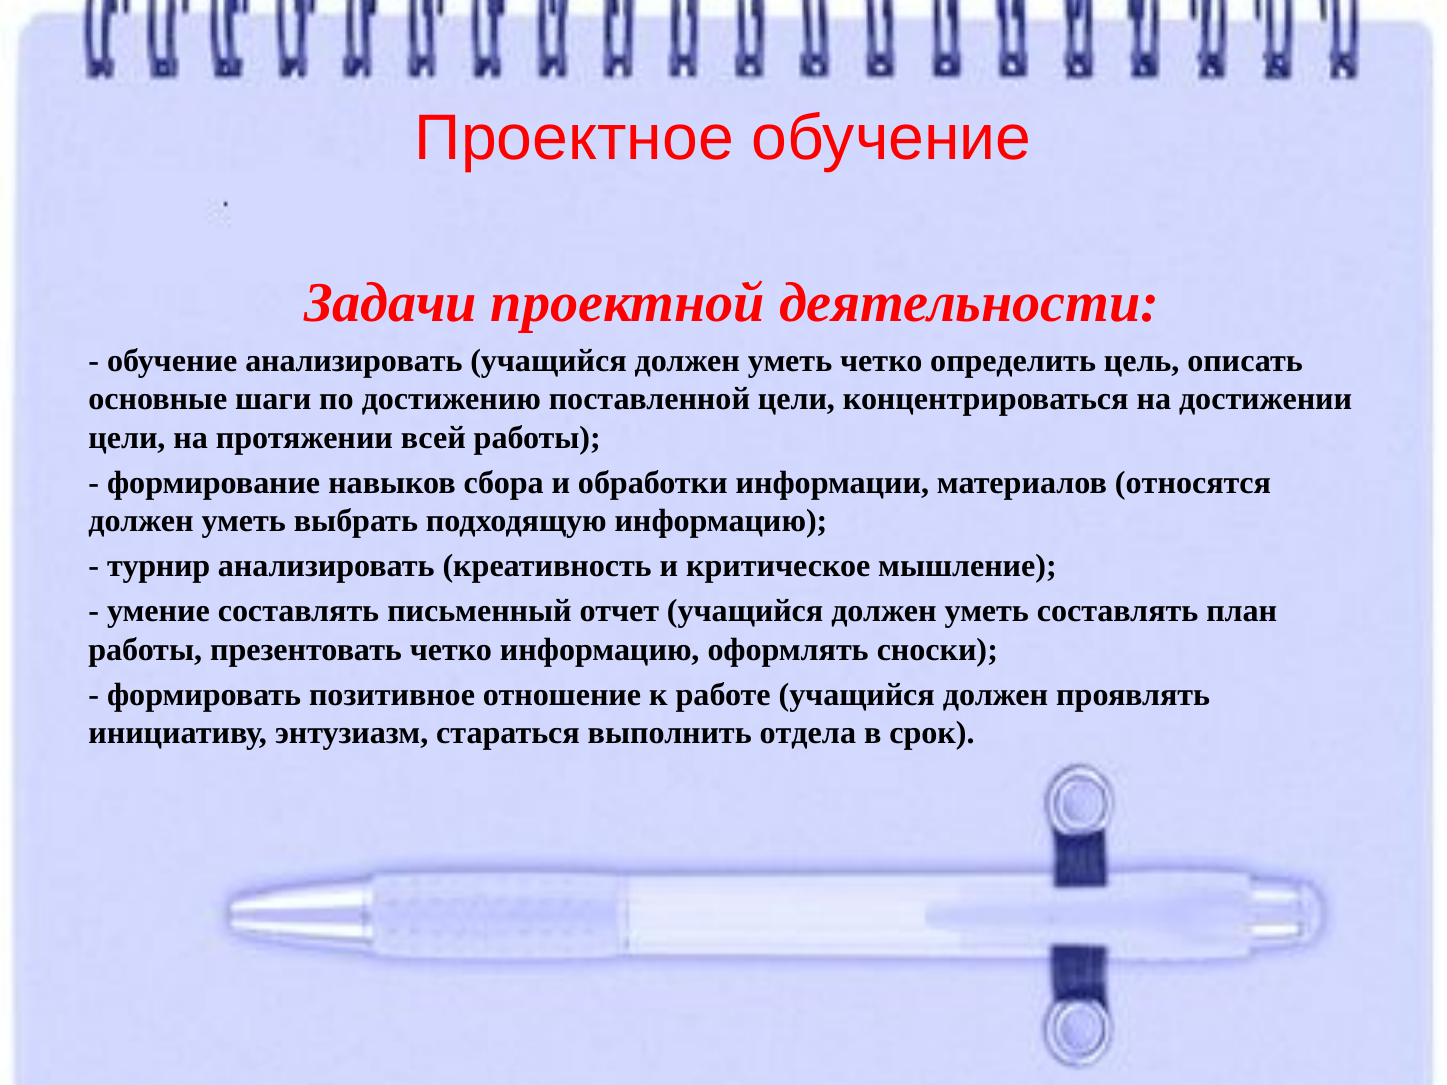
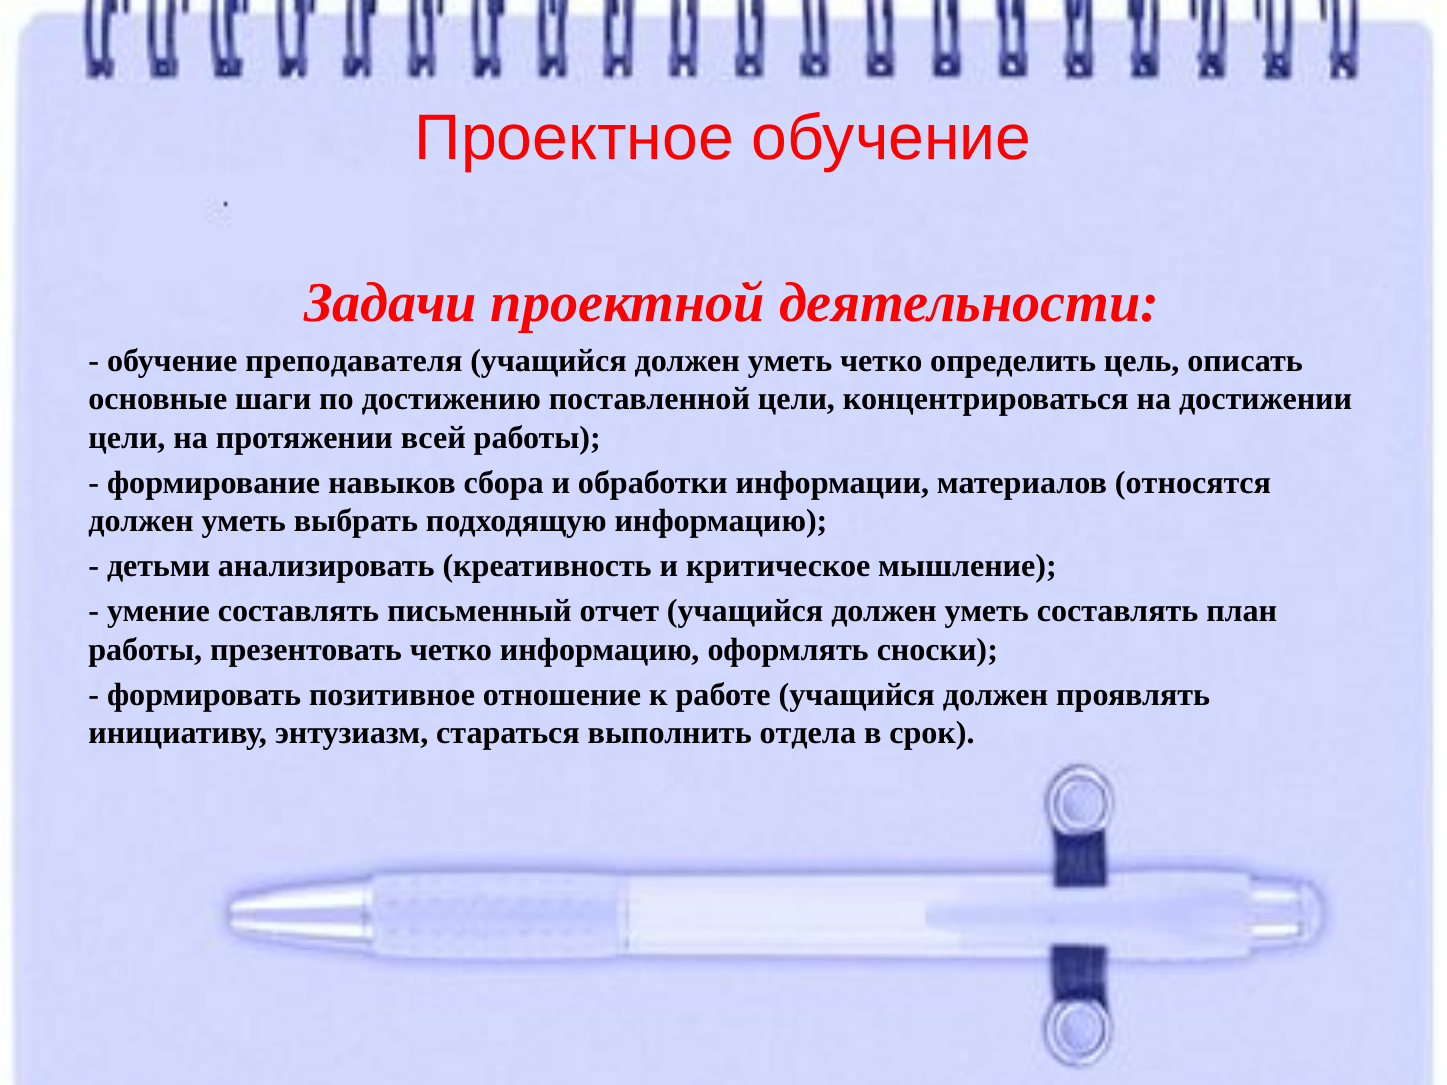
обучение анализировать: анализировать -> преподавателя (354, 360)
турнир: турнир -> детьми (159, 566)
